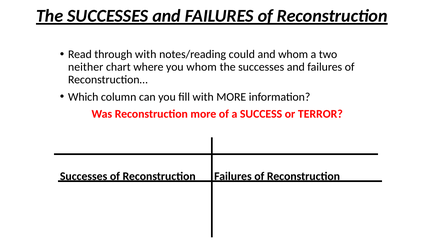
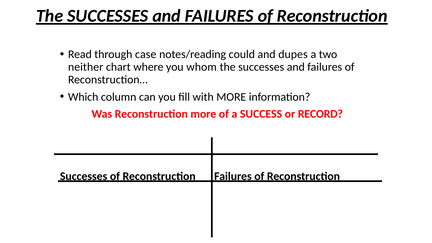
through with: with -> case (146, 54)
and whom: whom -> dupes (293, 54)
TERROR: TERROR -> RECORD (320, 114)
